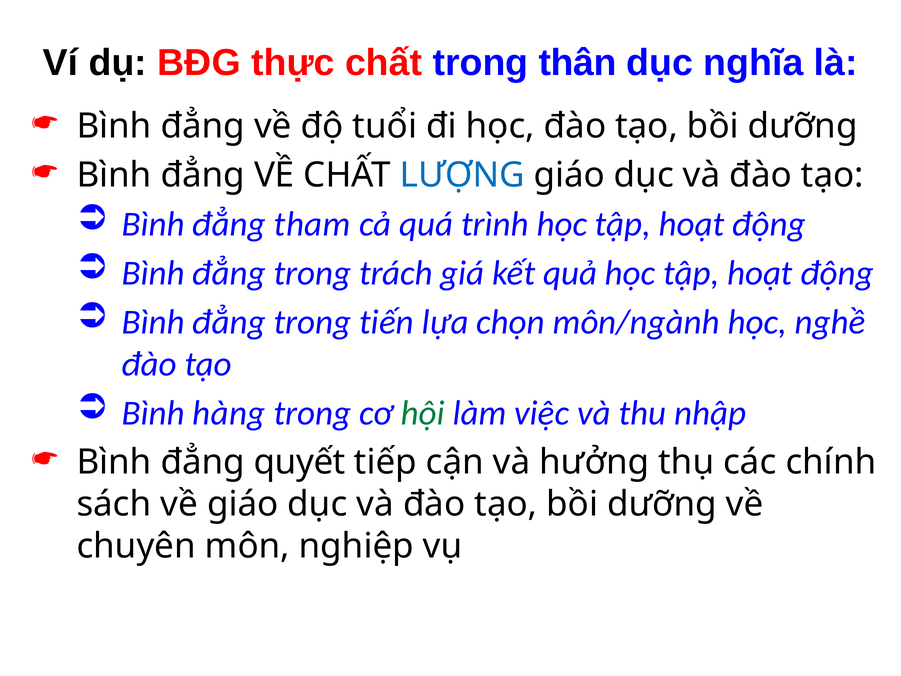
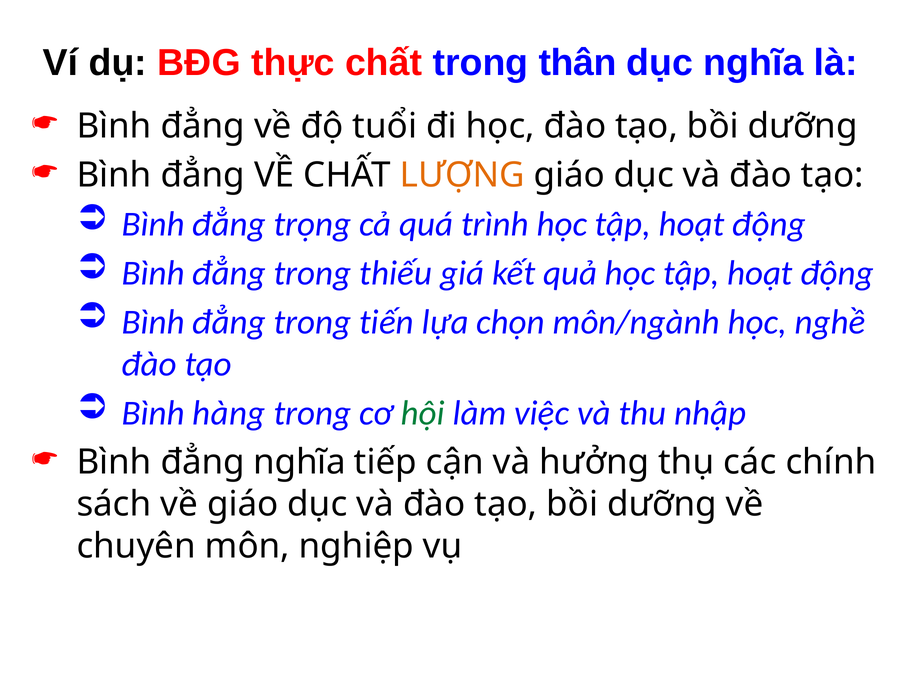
LƯỢNG colour: blue -> orange (462, 175)
tham: tham -> trọng (312, 224)
trách: trách -> thiếu (396, 273)
đẳng quyết: quyết -> nghĩa (300, 462)
